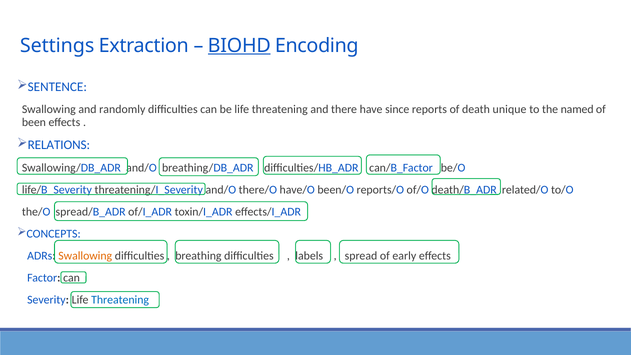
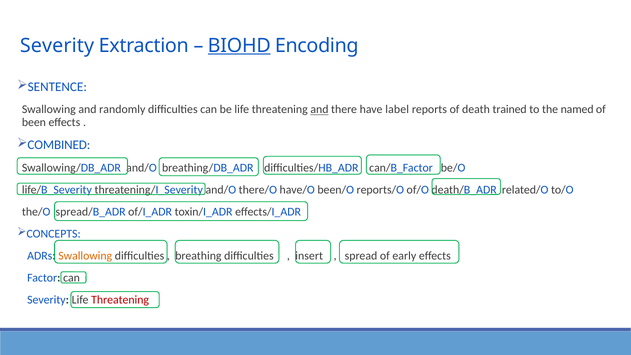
Settings: Settings -> Severity (57, 46)
and underline: none -> present (319, 110)
since: since -> label (397, 110)
unique: unique -> trained (510, 110)
RELATIONS: RELATIONS -> COMBINED (59, 145)
labels: labels -> insert (309, 256)
Threatening colour: blue -> red (120, 300)
